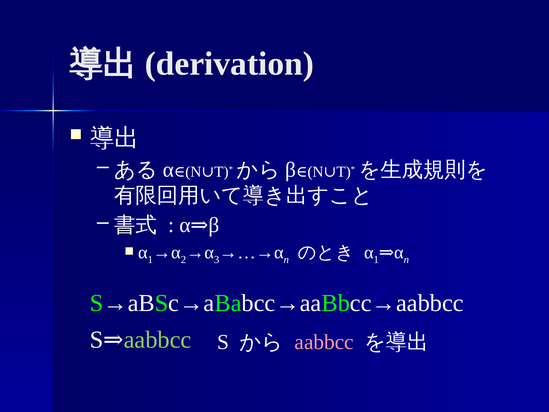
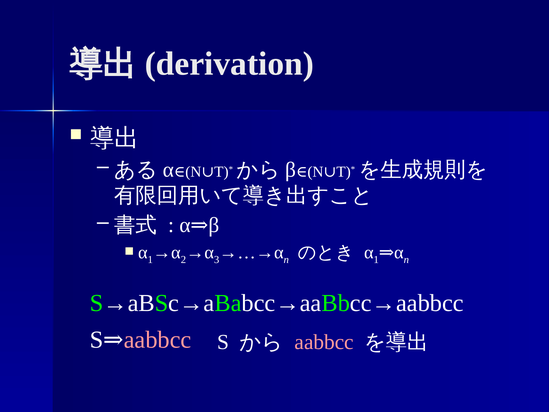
aabbcc colour: light green -> pink (158, 339)
